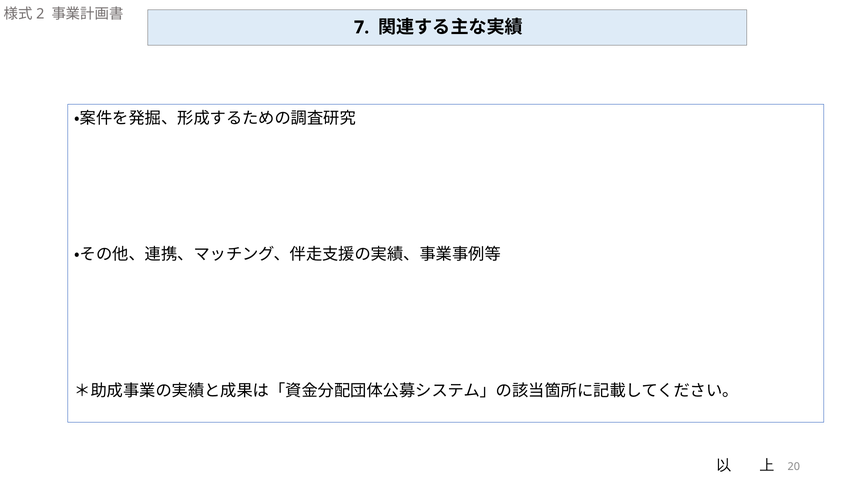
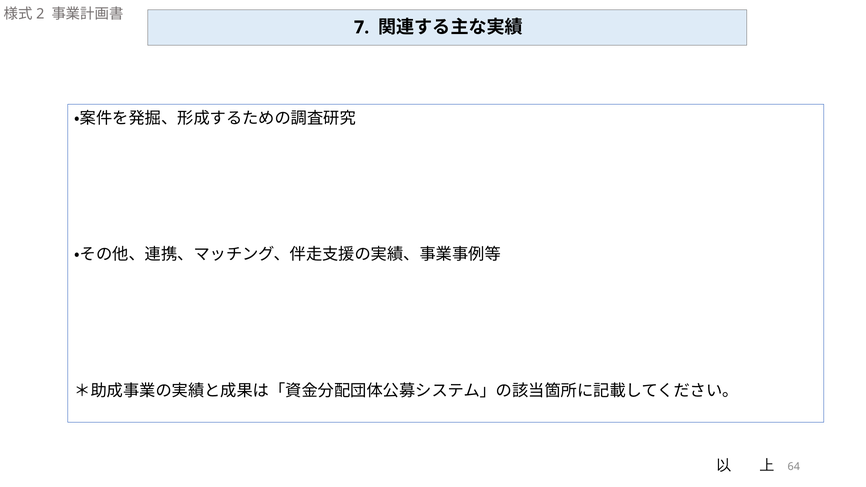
20: 20 -> 64 (794, 467)
